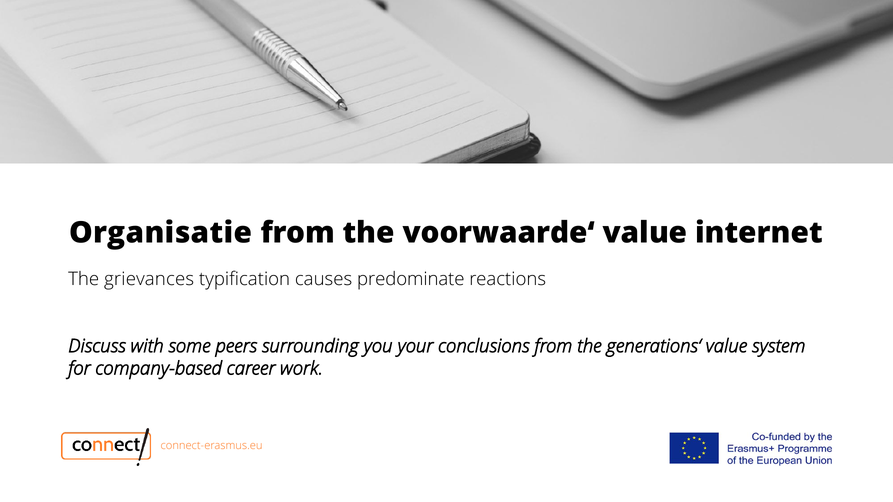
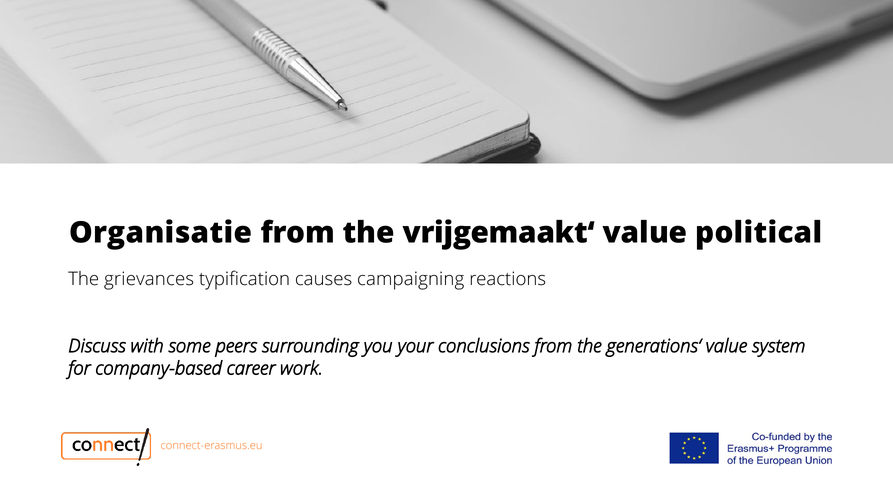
voorwaarde‘: voorwaarde‘ -> vrijgemaakt‘ (499, 233)
internet: internet -> political (759, 233)
predominate: predominate -> campaigning (411, 279)
